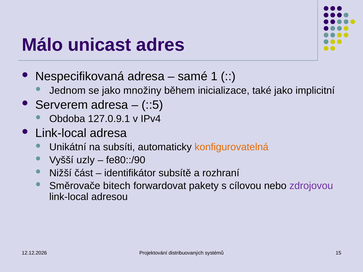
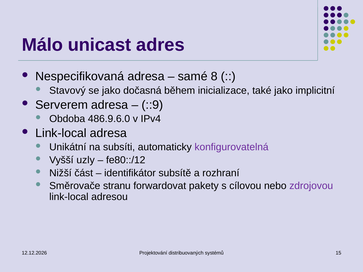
1: 1 -> 8 (214, 77)
Jednom: Jednom -> Stavový (67, 91)
množiny: množiny -> dočasná (142, 91)
::5: ::5 -> ::9 (152, 105)
127.0.9.1: 127.0.9.1 -> 486.9.6.0 (109, 119)
konfigurovatelná colour: orange -> purple (232, 147)
fe80::/90: fe80::/90 -> fe80::/12 (126, 160)
bitech: bitech -> stranu (117, 186)
